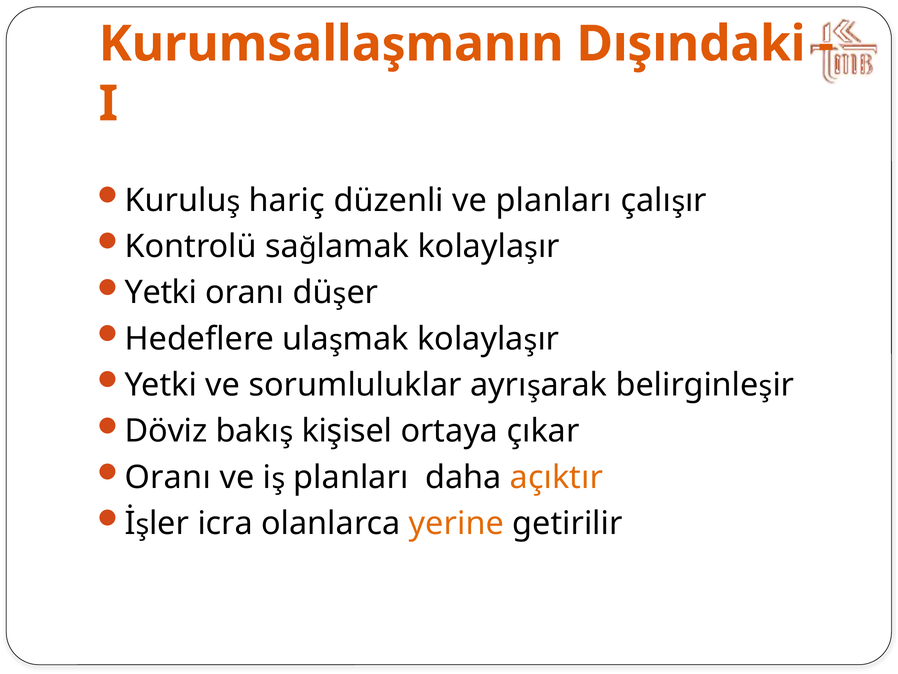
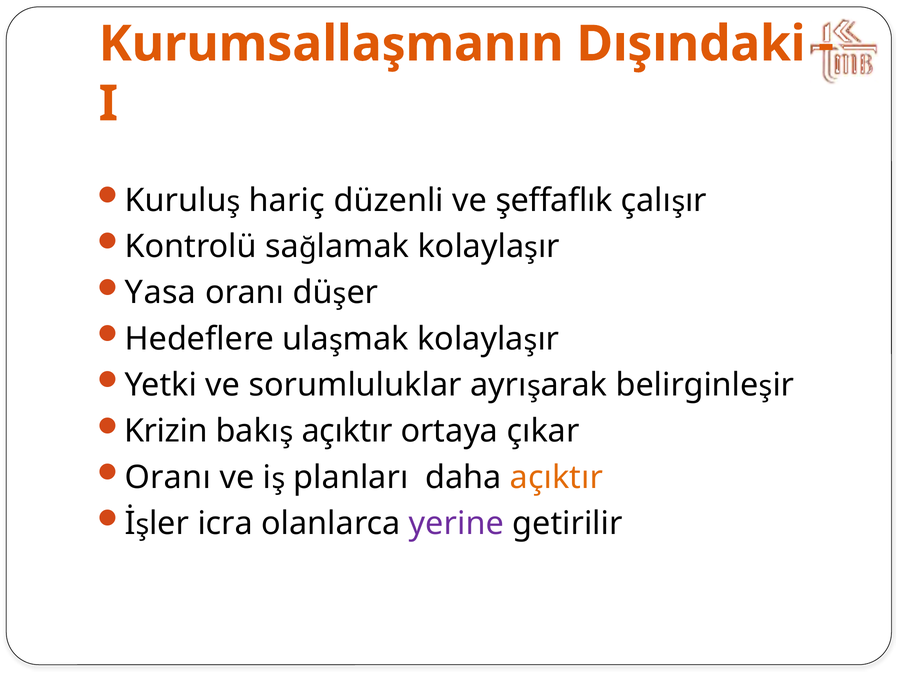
ve planları: planları -> şeffaflık (554, 200)
Yetki: Yetki -> Yasa (161, 292)
Döviz: Döviz -> Krizin (166, 431)
bakış kişisel: kişisel -> açıktır (347, 431)
yerine colour: orange -> purple (456, 523)
